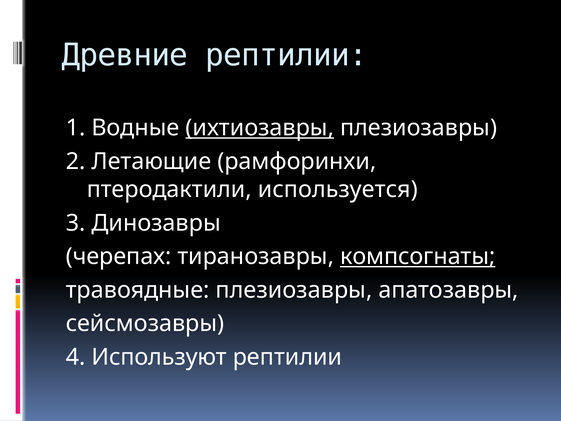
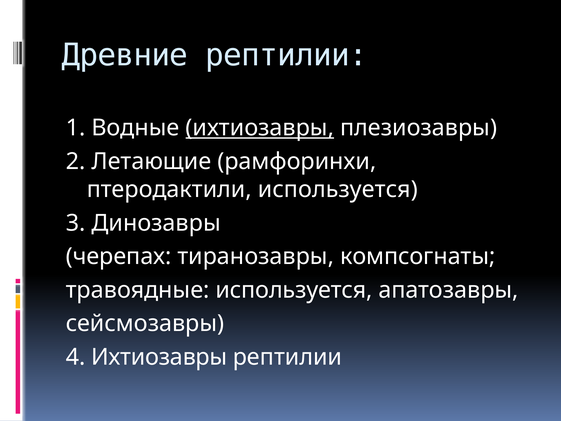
компсогнаты underline: present -> none (418, 256)
травоядные плезиозавры: плезиозавры -> используется (294, 290)
4 Используют: Используют -> Ихтиозавры (159, 357)
